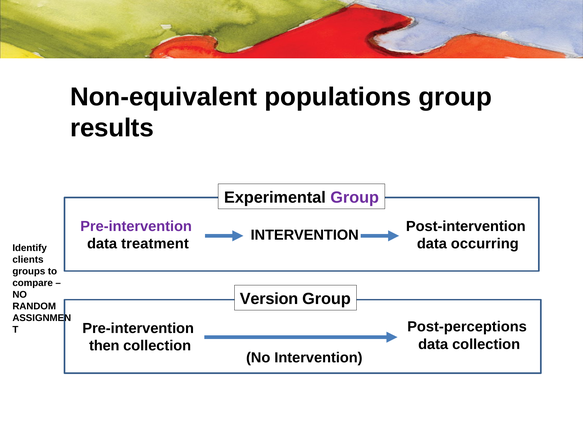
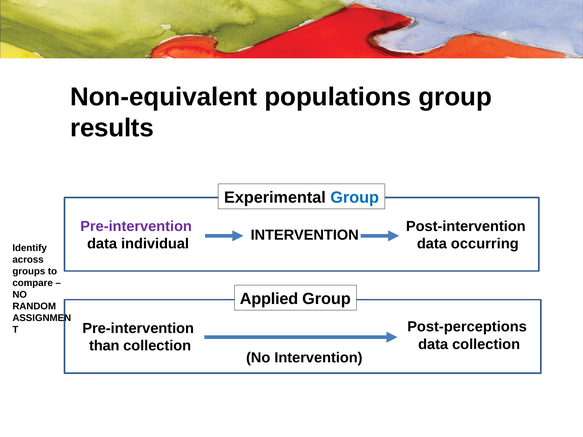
Group colour: purple -> blue (355, 198)
treatment: treatment -> individual (155, 244)
clients: clients -> across (28, 260)
Version: Version -> Applied (269, 299)
then: then -> than (104, 346)
